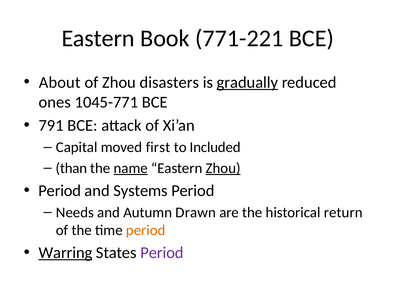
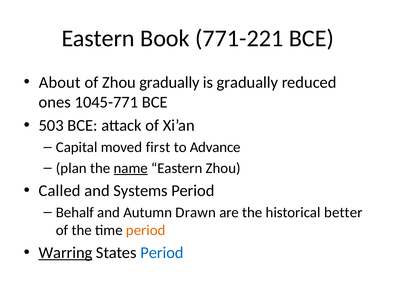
Zhou disasters: disasters -> gradually (169, 82)
gradually underline: present -> none (247, 82)
791: 791 -> 503 (51, 125)
Included: Included -> Advance (215, 147)
than: than -> plan (71, 168)
Zhou underline: present -> none (223, 168)
Period: Period -> Called (60, 191)
Needs: Needs -> Behalf (75, 212)
return: return -> better (343, 212)
Period colour: purple -> blue (162, 253)
